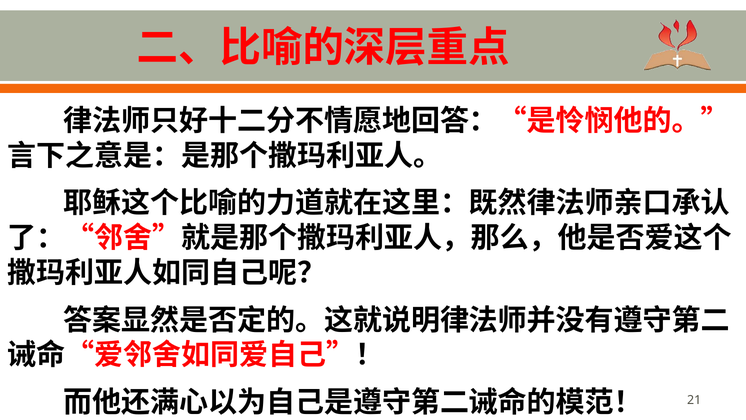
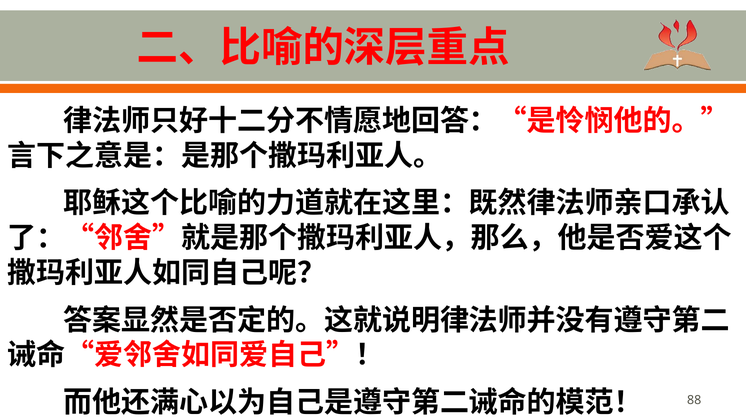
21: 21 -> 88 (694, 400)
